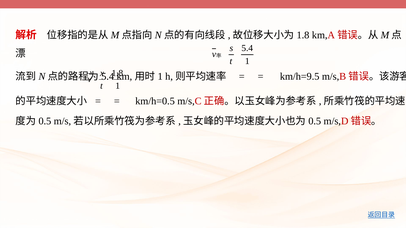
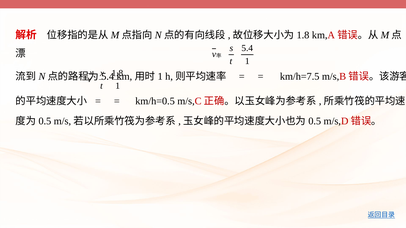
km/h=9.5: km/h=9.5 -> km/h=7.5 (300, 77)
